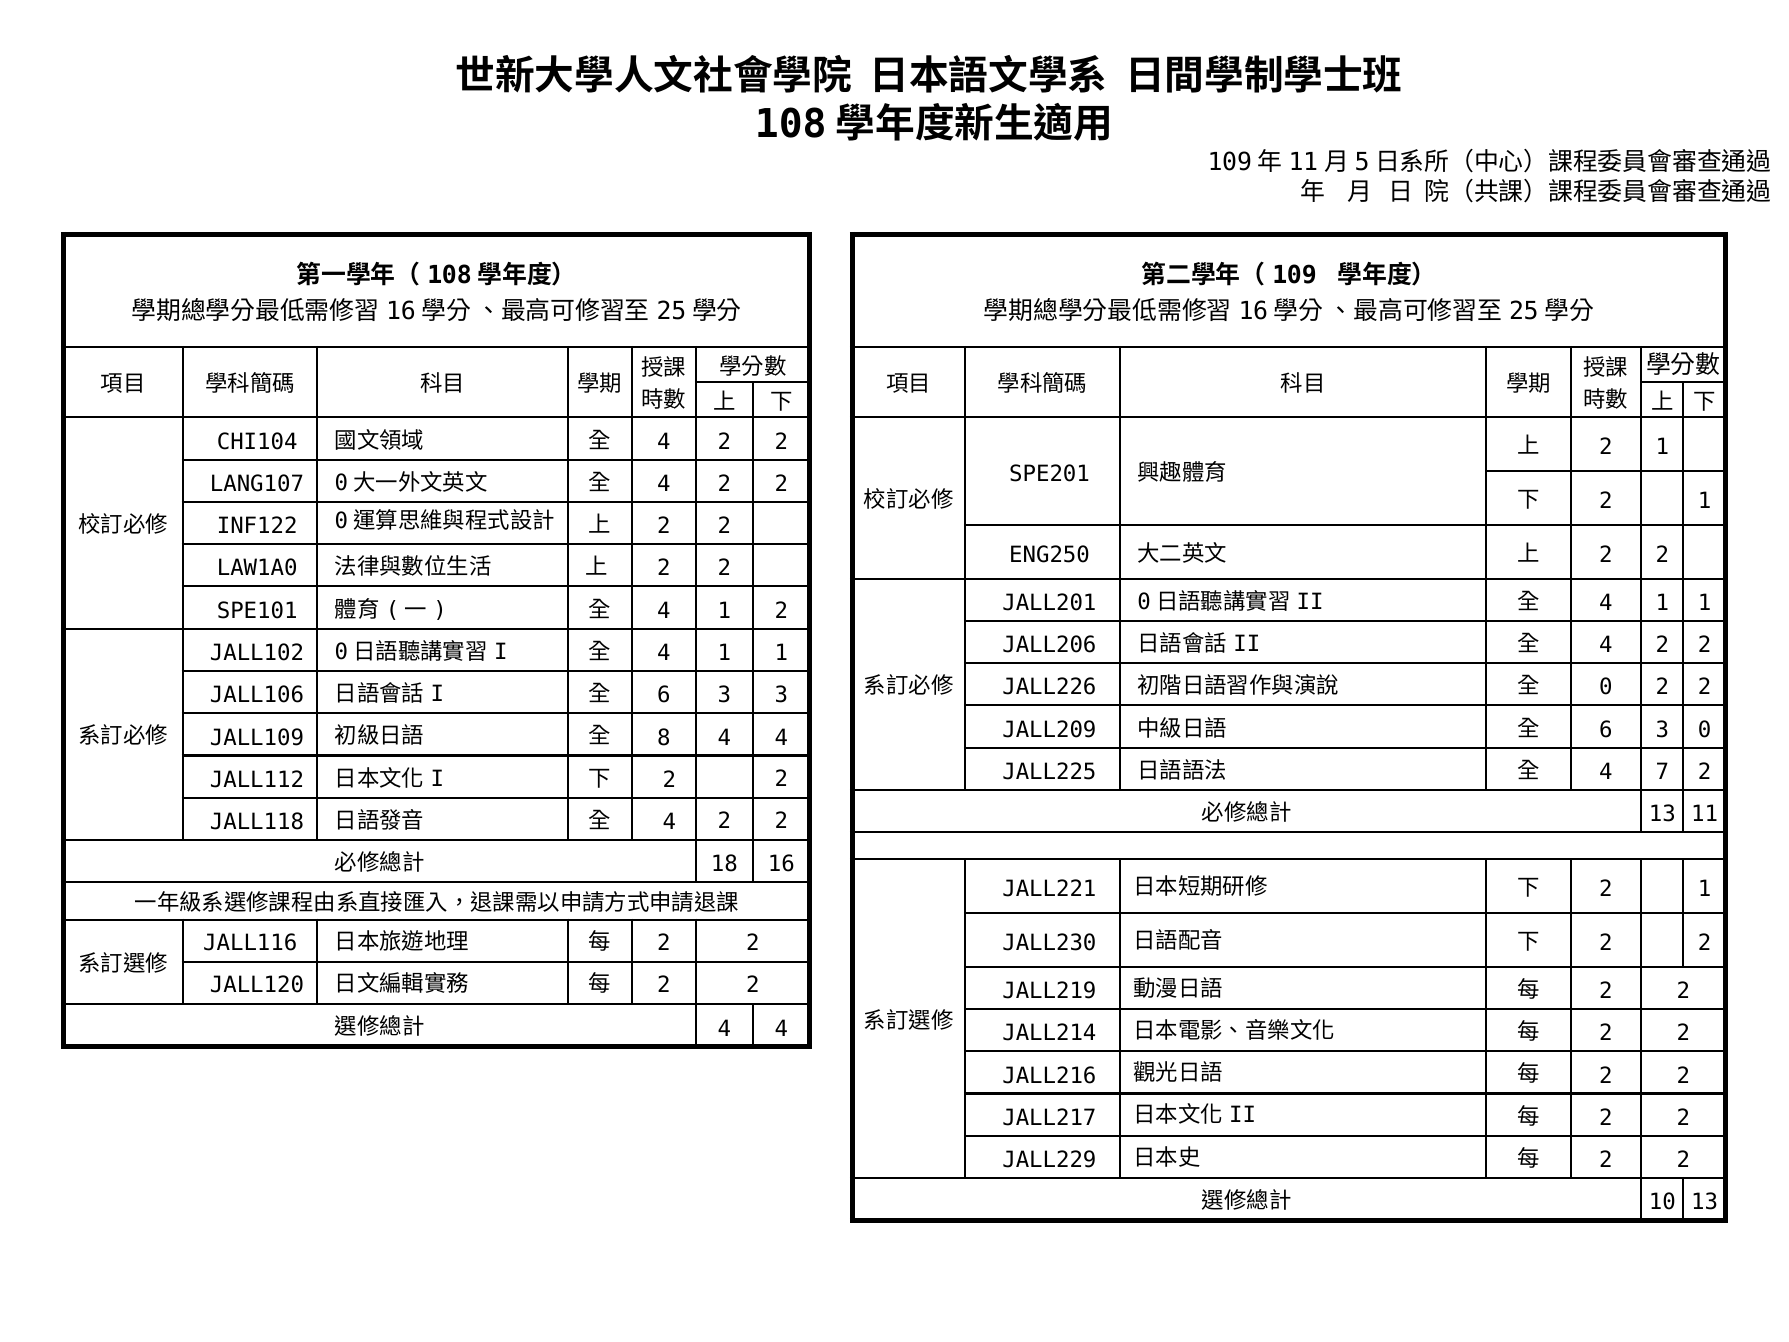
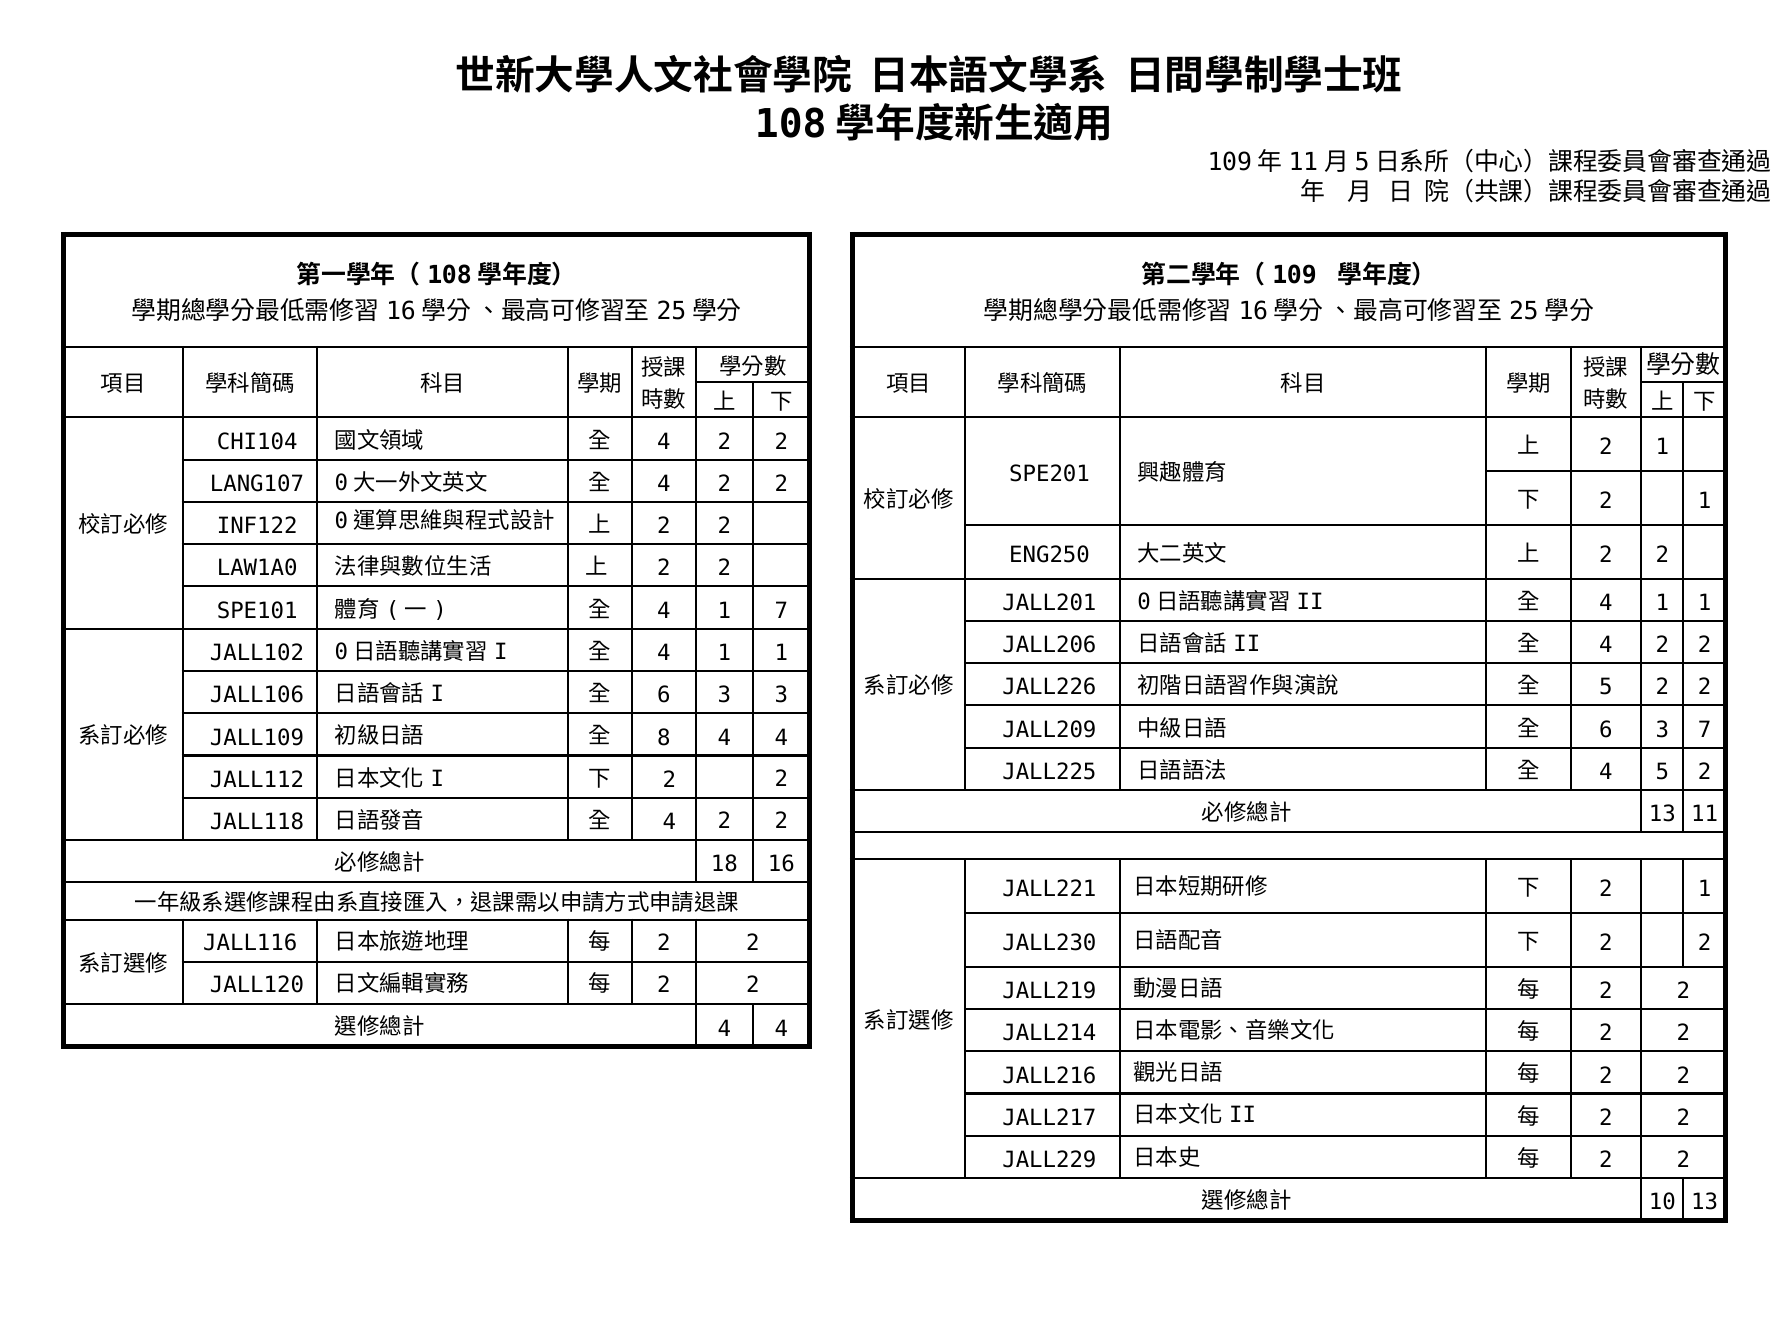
1 2: 2 -> 7 (781, 611)
0: 0 -> 5 (1606, 687)
3 0: 0 -> 7 (1705, 730)
4 7: 7 -> 5 (1662, 772)
